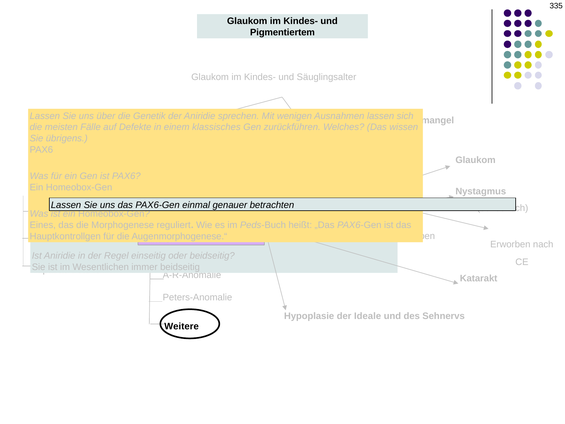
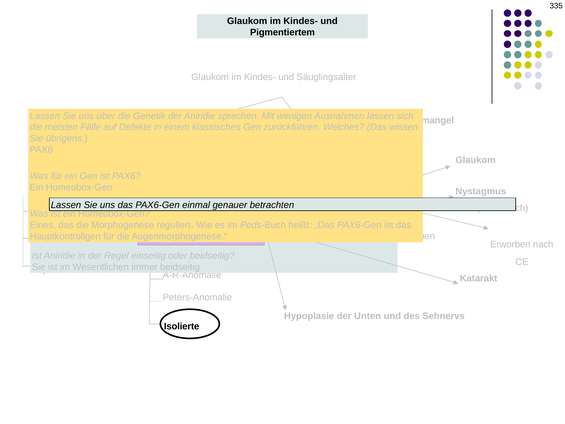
Ideale: Ideale -> Unten (368, 316)
Weitere: Weitere -> Isolierte (182, 326)
